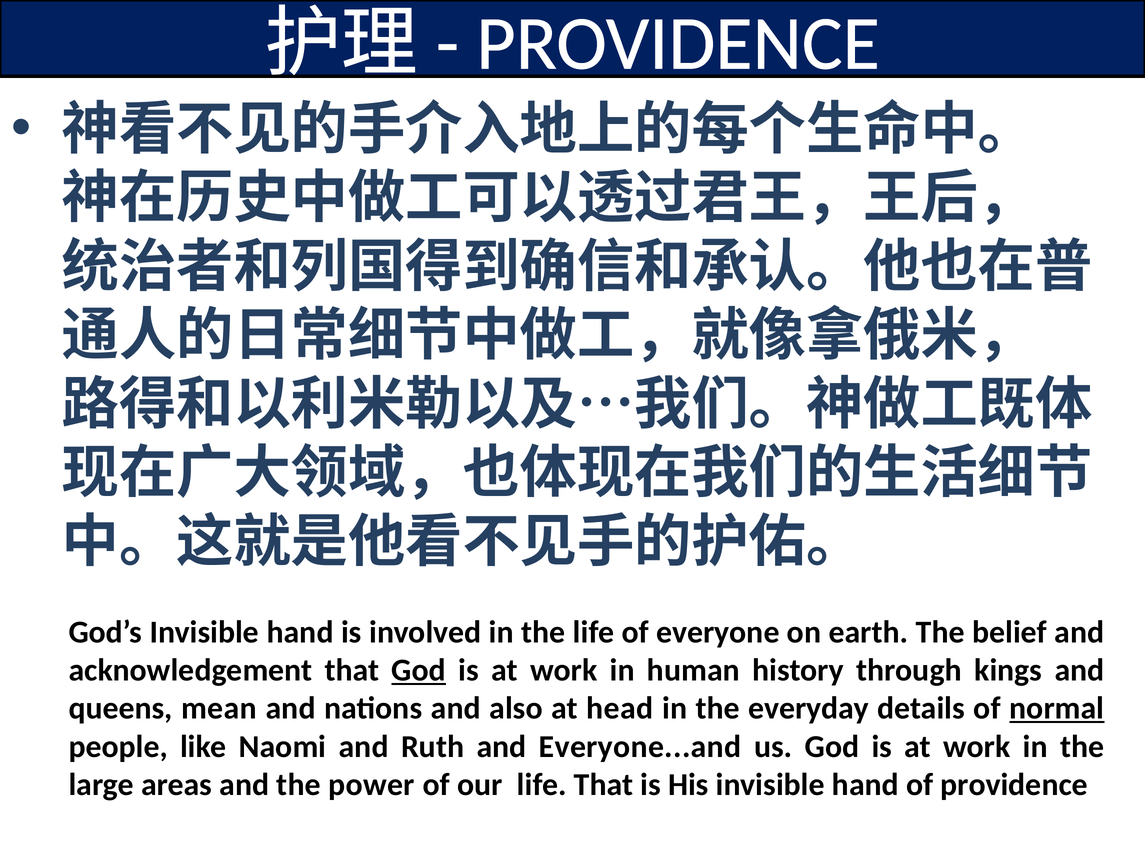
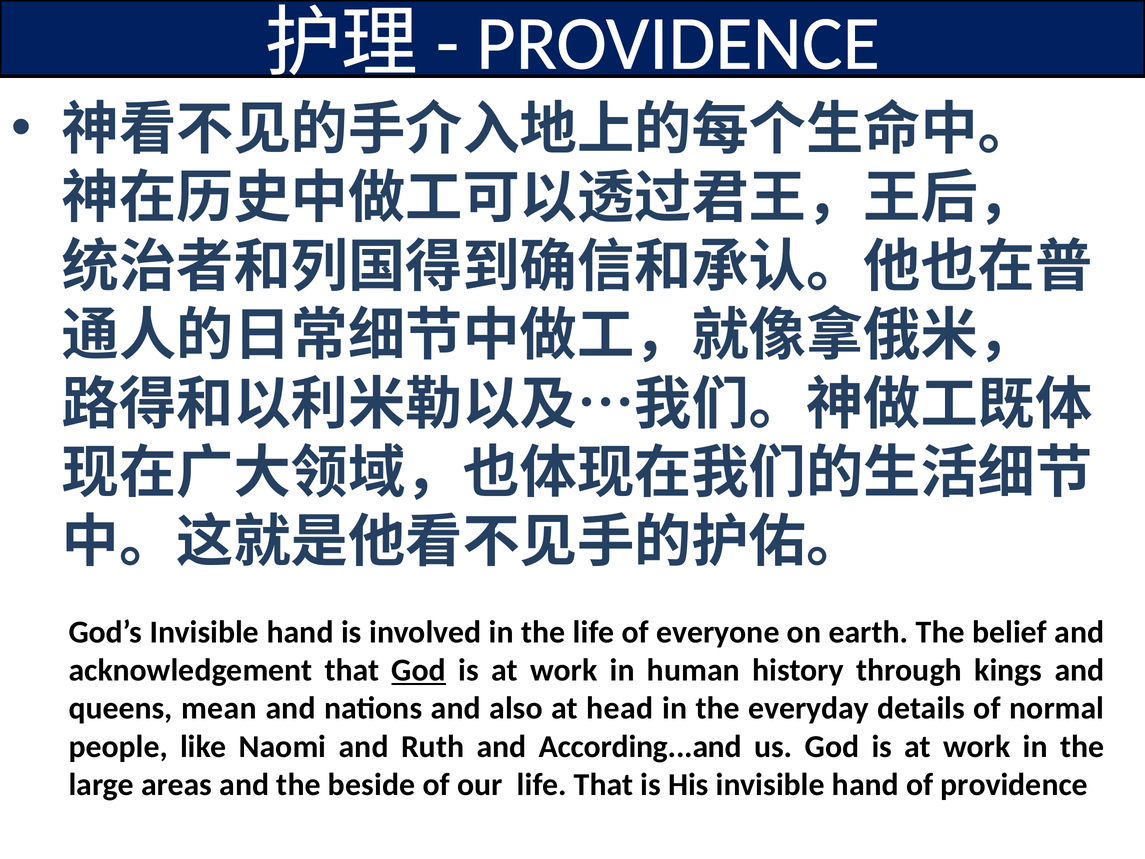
normal underline: present -> none (1057, 708)
Everyone...and: Everyone...and -> According...and (640, 746)
power: power -> beside (372, 785)
